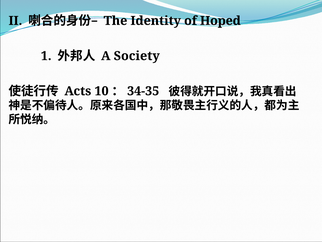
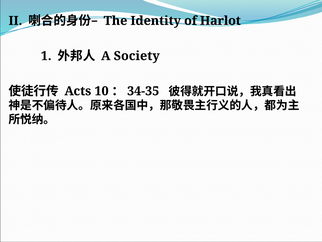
Hoped: Hoped -> Harlot (220, 21)
